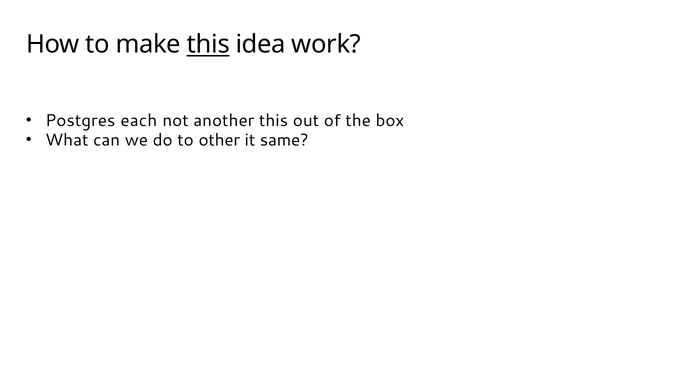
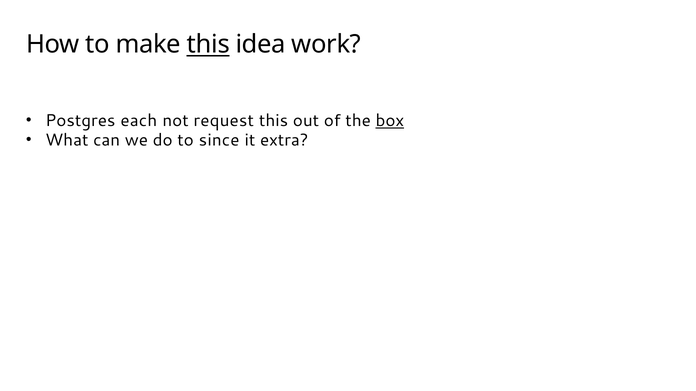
another: another -> request (224, 121)
box underline: none -> present (390, 121)
other: other -> since (219, 141)
same: same -> extra (284, 141)
